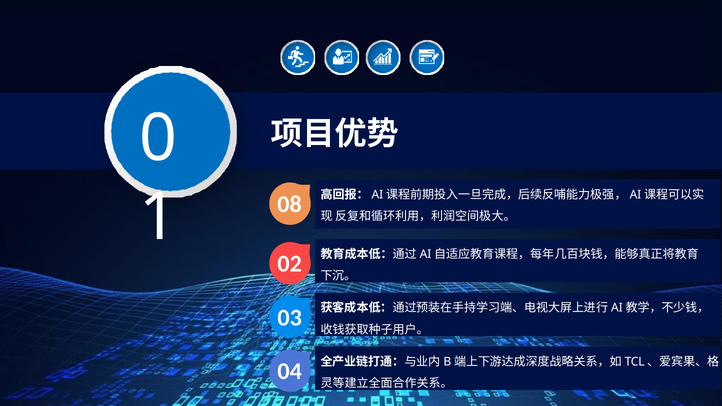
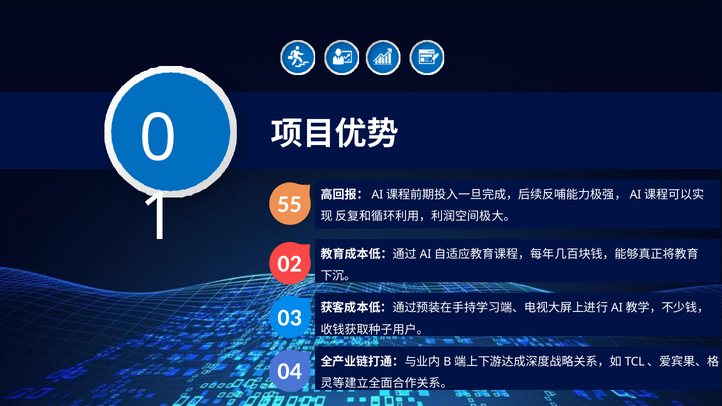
08: 08 -> 55 (290, 205)
